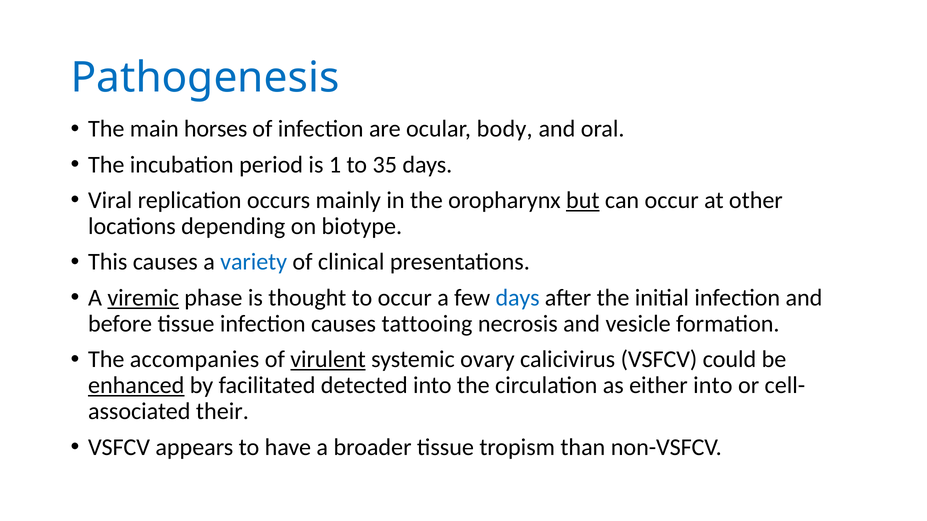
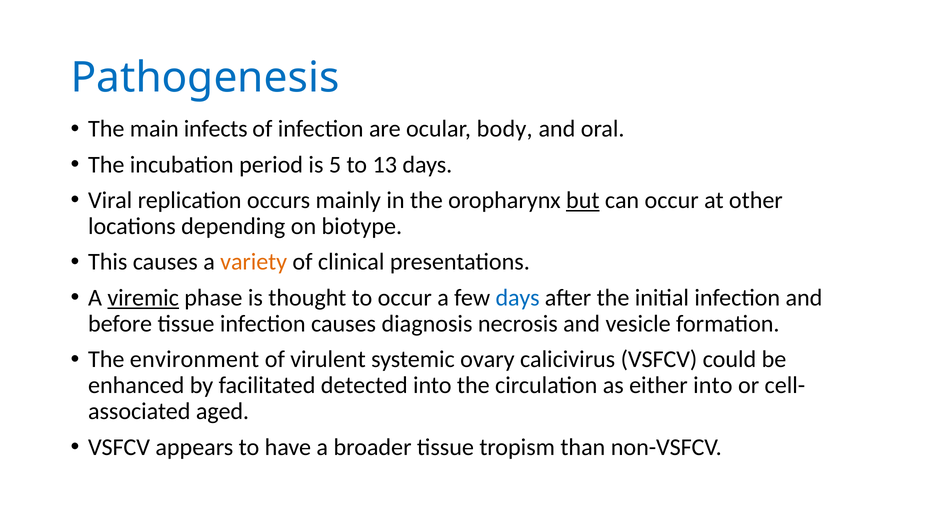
horses: horses -> infects (216, 129)
1: 1 -> 5 (335, 165)
35: 35 -> 13 (385, 165)
variety colour: blue -> orange (254, 262)
tattooing: tattooing -> diagnosis (427, 324)
accompanies: accompanies -> environment (195, 360)
virulent underline: present -> none (328, 360)
enhanced underline: present -> none (136, 386)
their: their -> aged (223, 412)
